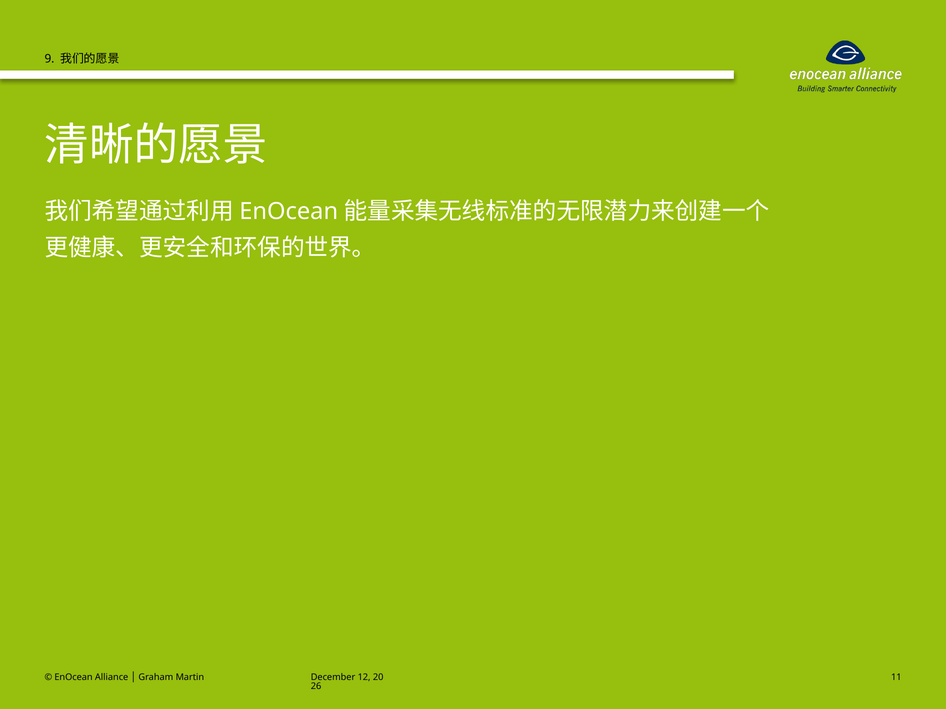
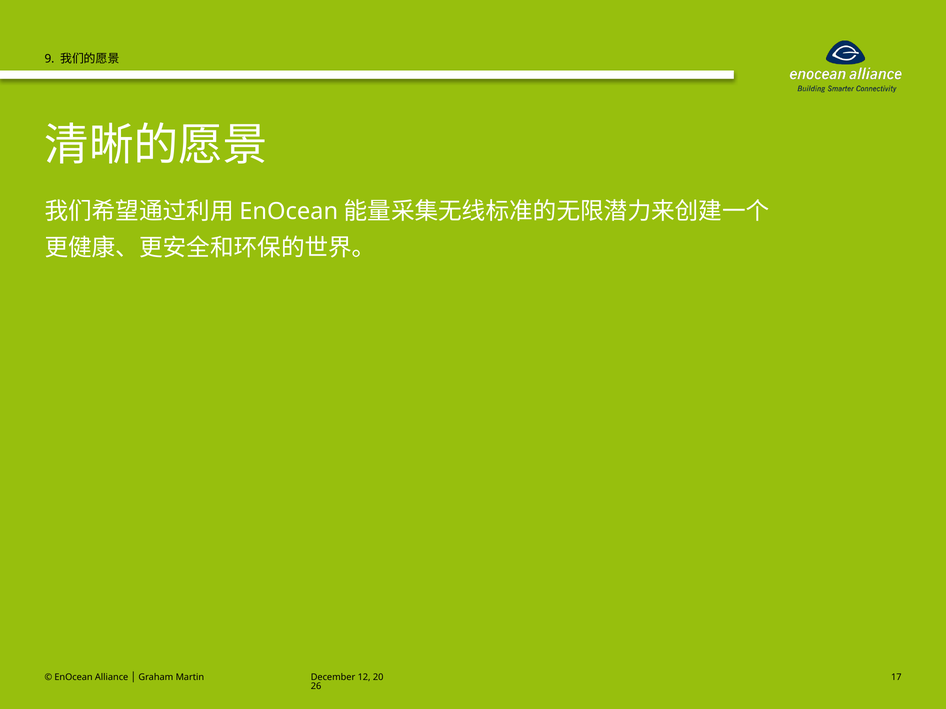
11: 11 -> 17 (896, 678)
